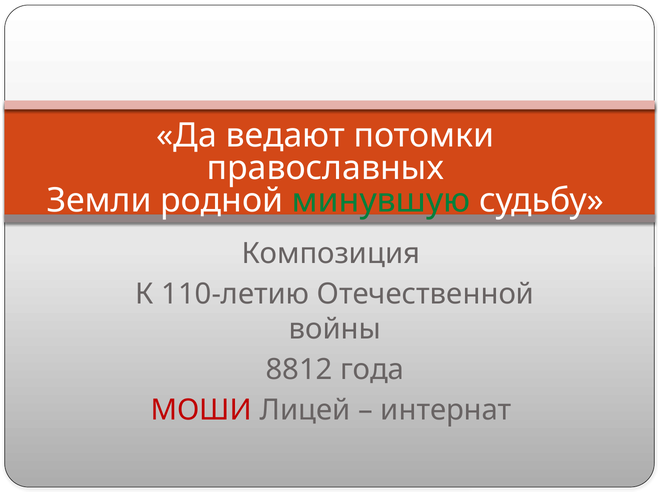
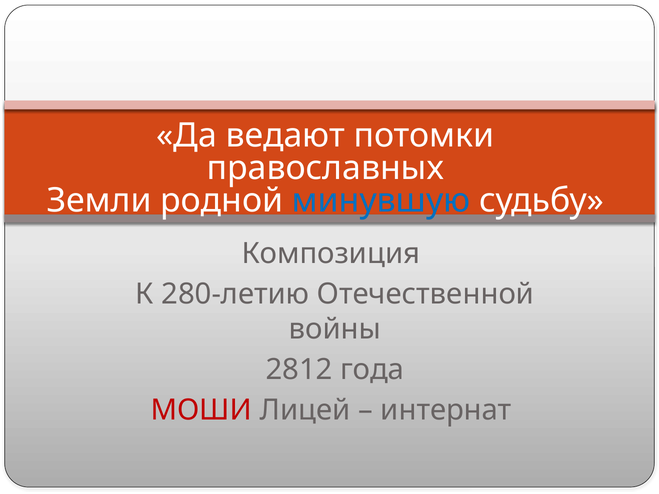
минувшую colour: green -> blue (381, 201)
110-летию: 110-летию -> 280-летию (235, 294)
8812: 8812 -> 2812 (299, 370)
